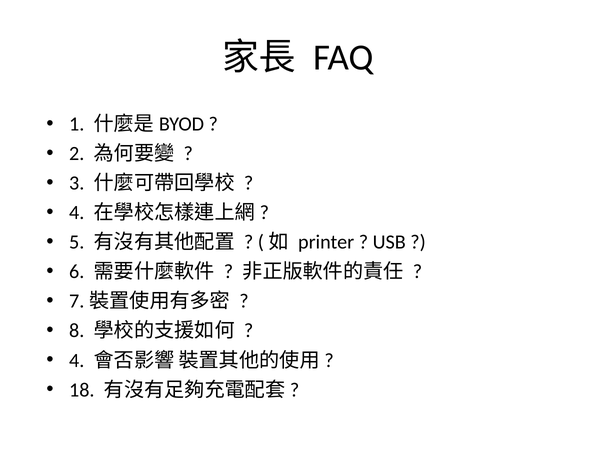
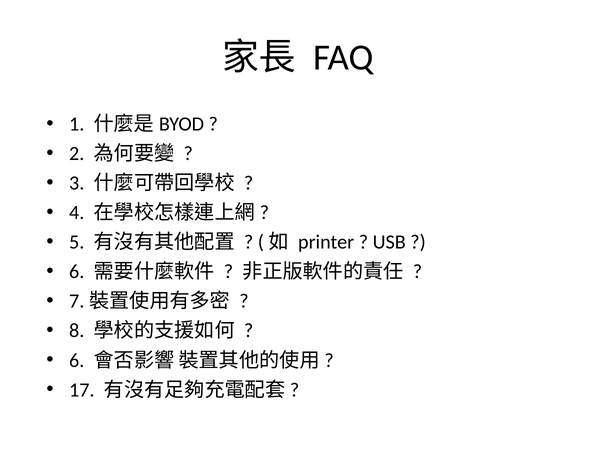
4: 4 -> 6 (77, 360)
18: 18 -> 17 (82, 390)
